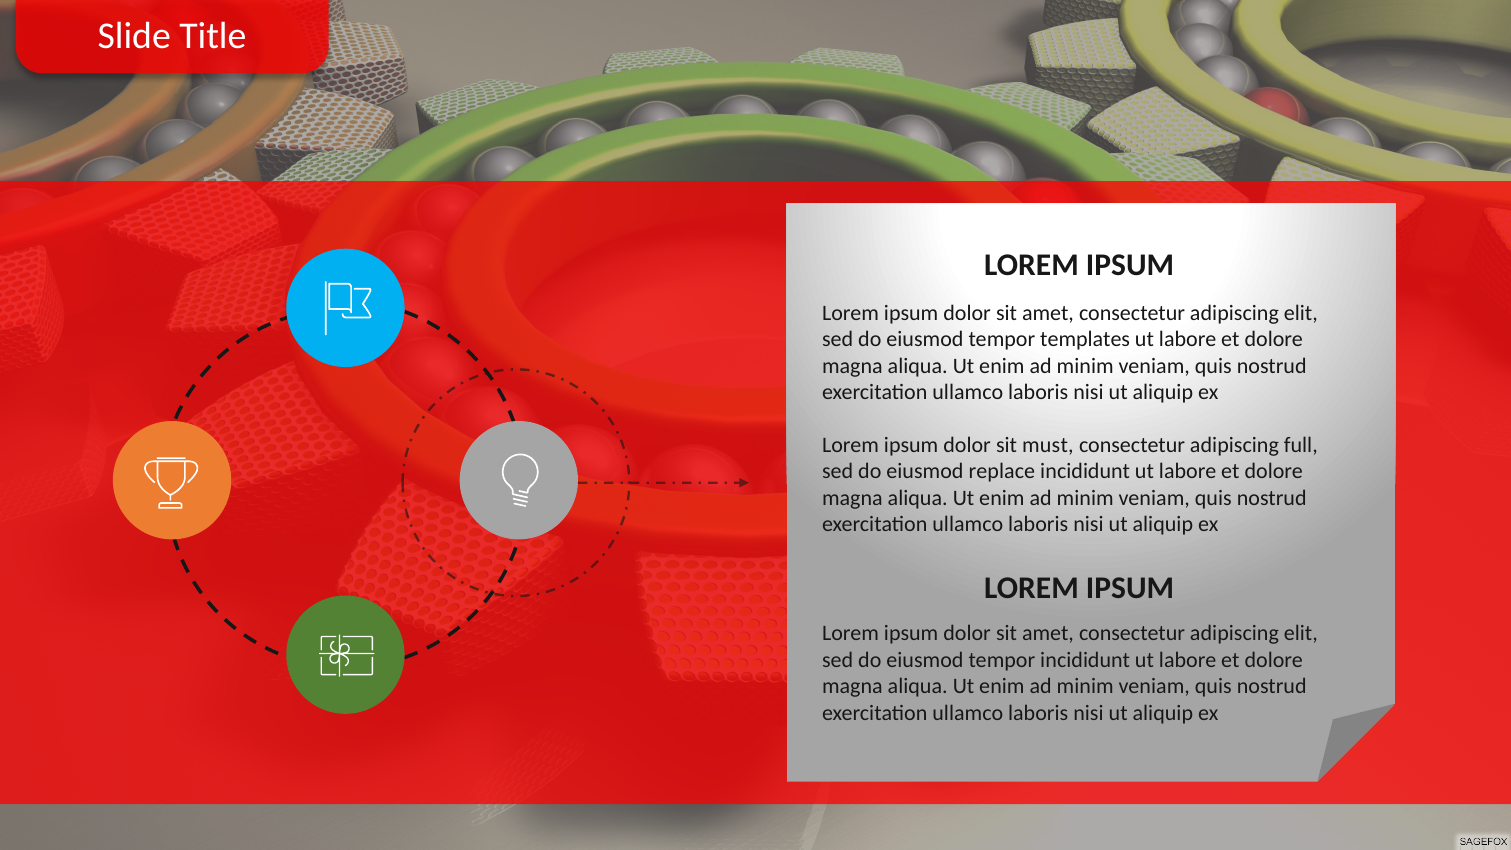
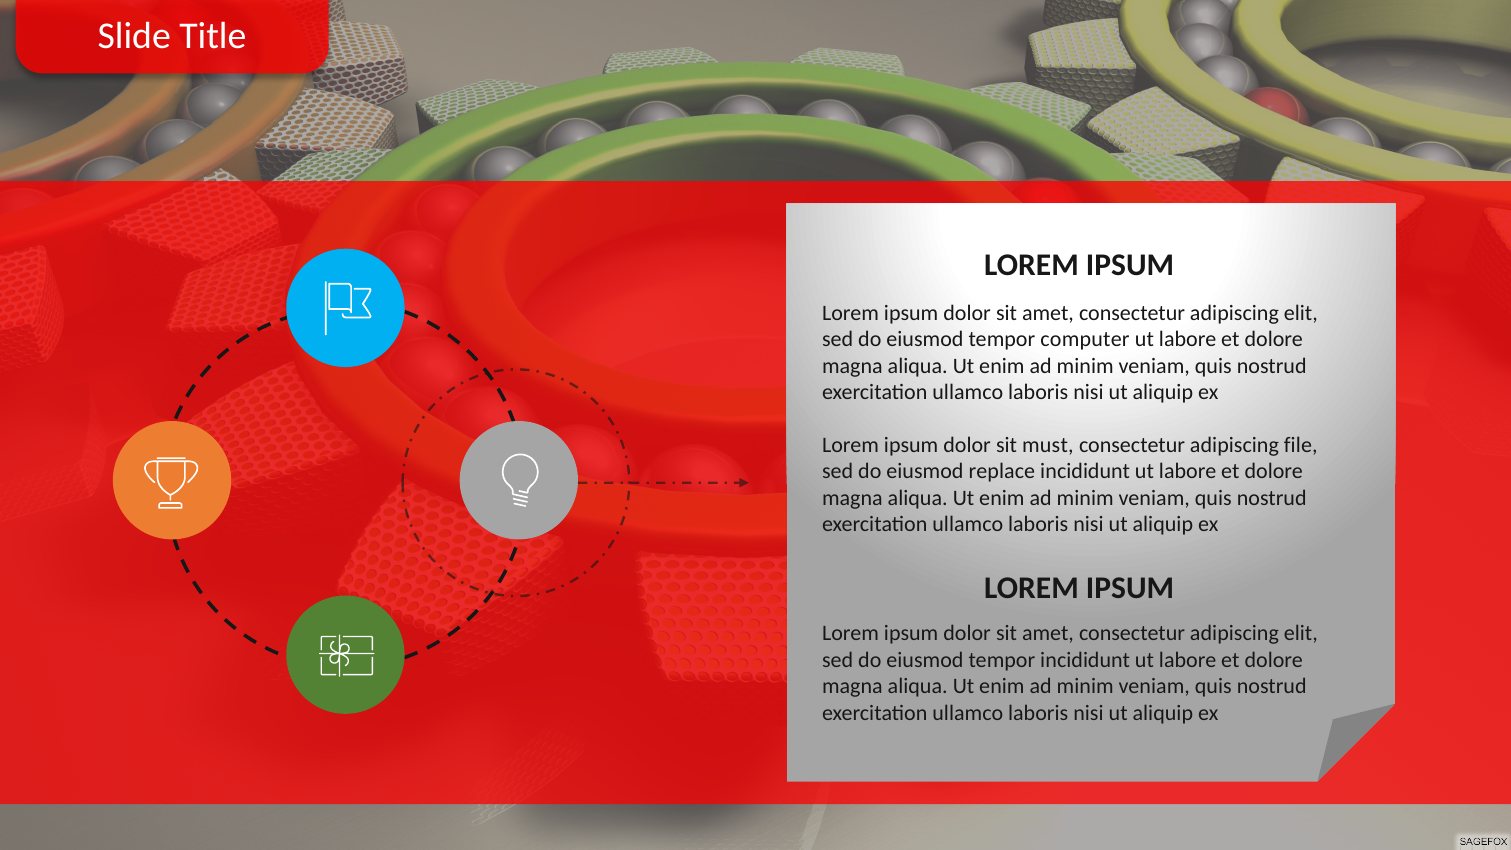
templates: templates -> computer (1085, 339)
full: full -> file (1301, 445)
